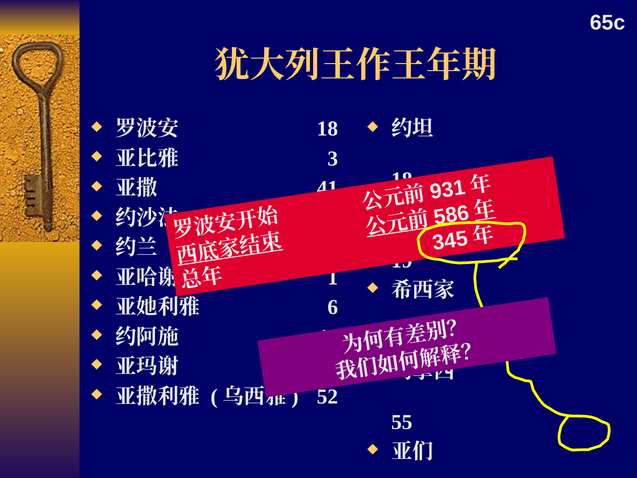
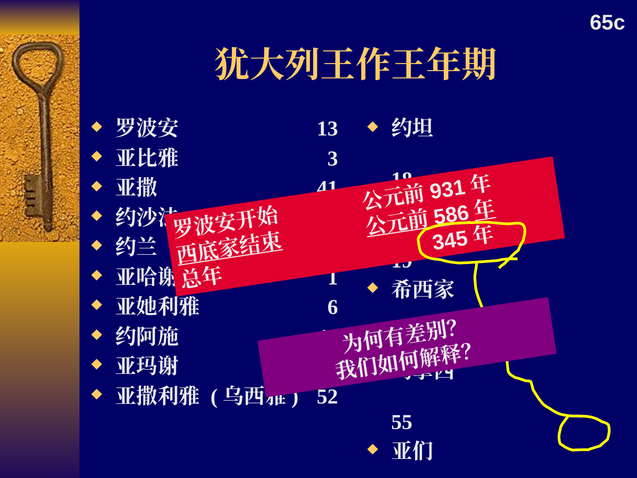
18: 18 -> 13 (327, 129)
